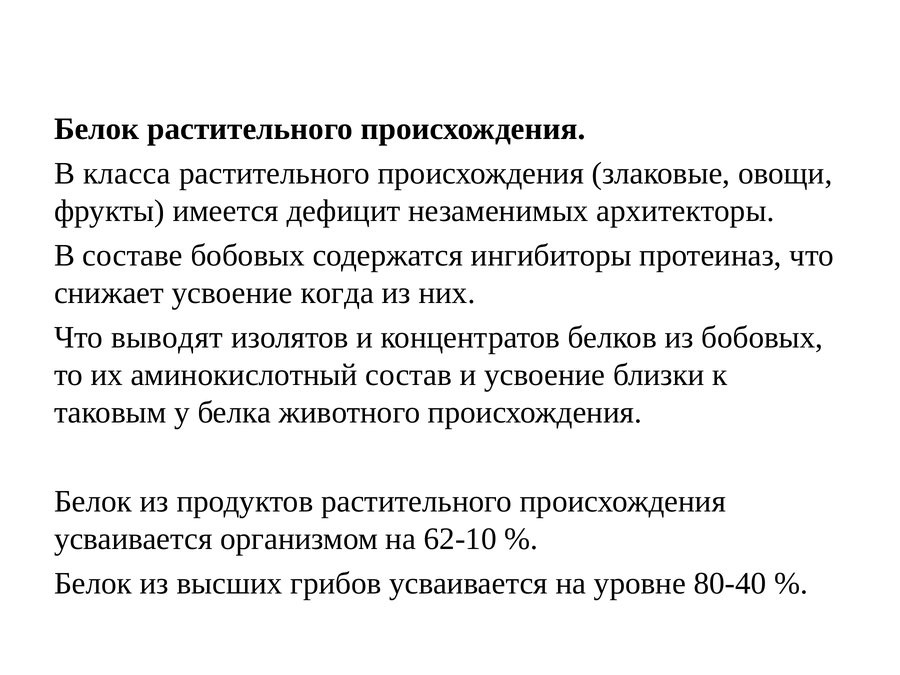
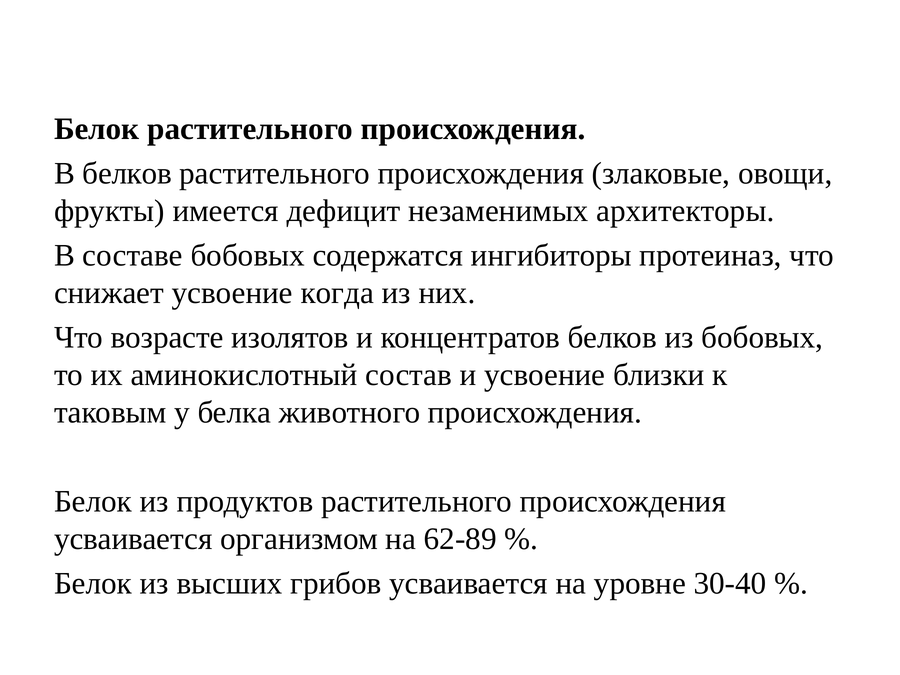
В класса: класса -> белков (127, 174)
выводят: выводят -> возрасте (167, 338)
62-10: 62-10 -> 62-89 (460, 539)
80-40: 80-40 -> 30-40 (730, 584)
